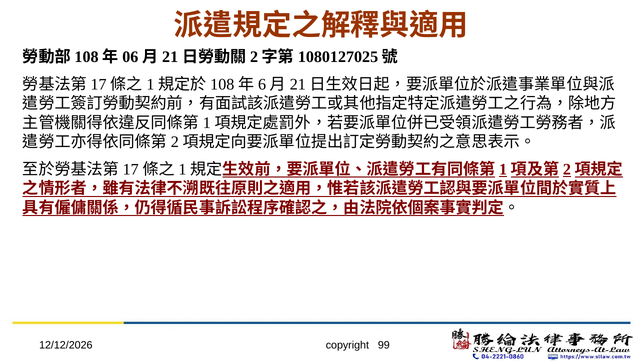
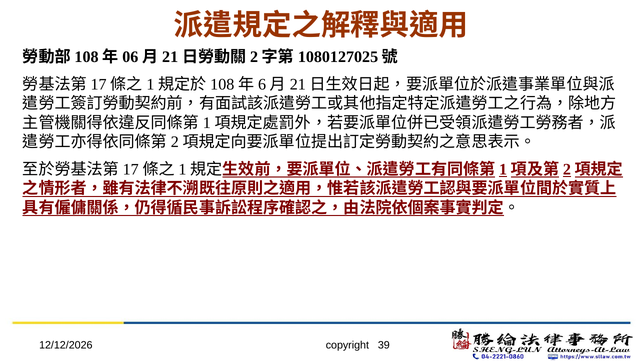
99: 99 -> 39 (384, 345)
